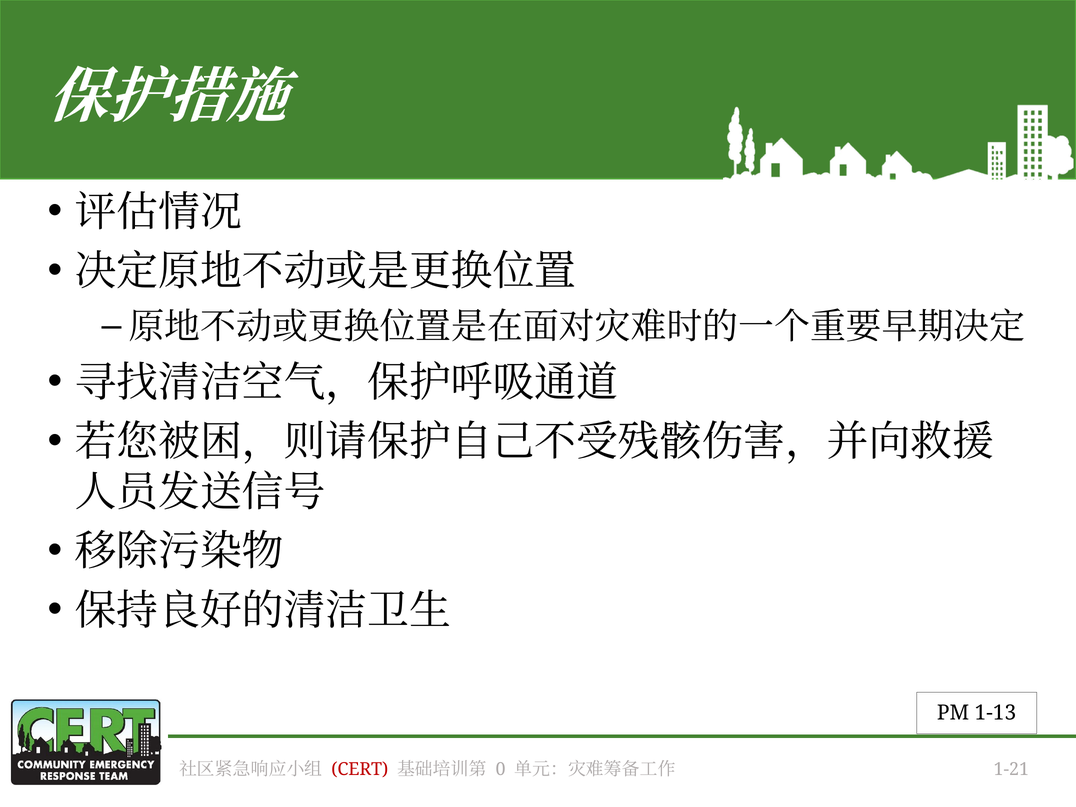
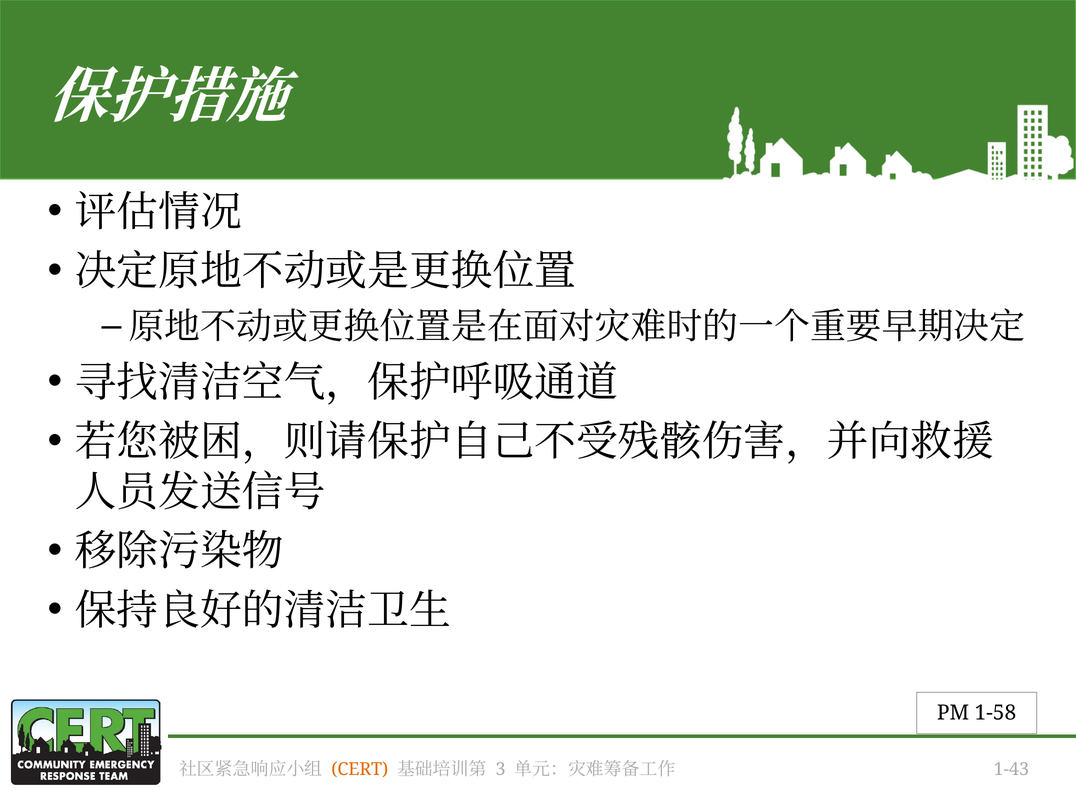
1-13: 1-13 -> 1-58 (995, 713)
CERT colour: red -> orange (360, 769)
0: 0 -> 3 (501, 769)
1-21: 1-21 -> 1-43 (1011, 769)
